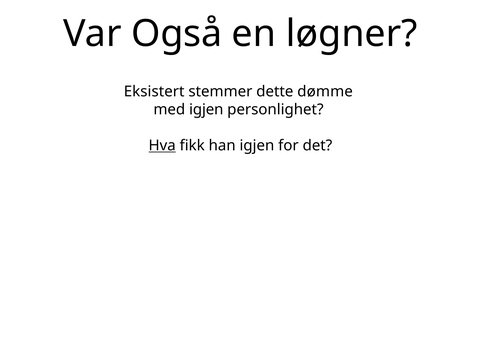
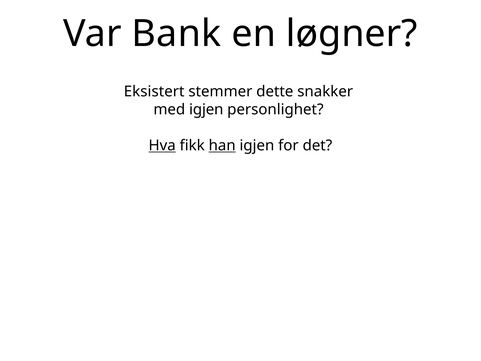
Også: Også -> Bank (176, 34)
dømme: dømme -> snakker (325, 91)
han underline: none -> present (222, 145)
